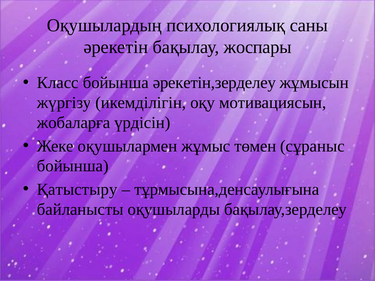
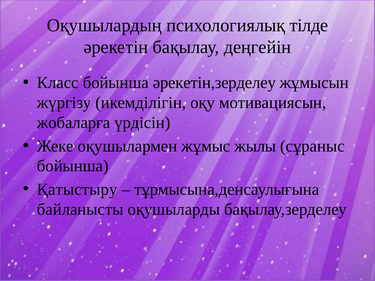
саны: саны -> тілде (309, 25)
жоспары: жоспары -> деңгейін (258, 47)
төмен: төмен -> жылы (255, 146)
